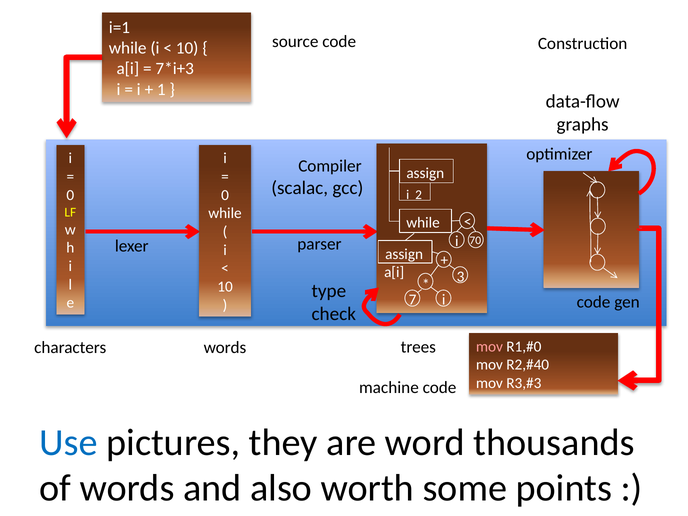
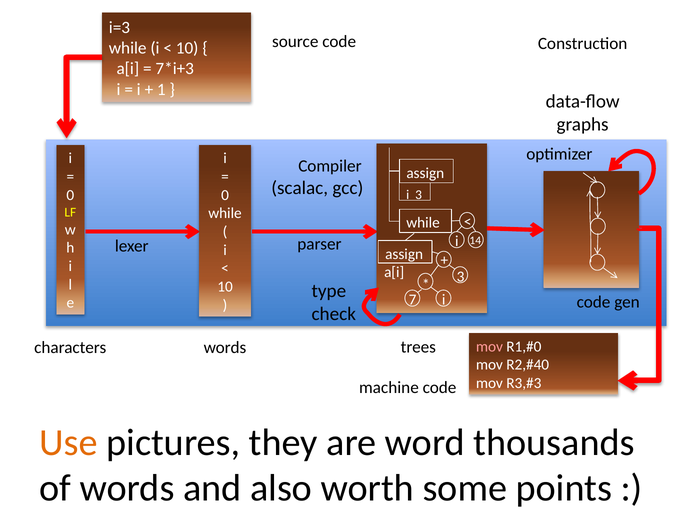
i=1: i=1 -> i=3 (119, 27)
i 2: 2 -> 3 (419, 195)
70: 70 -> 14 (475, 240)
Use colour: blue -> orange (69, 443)
